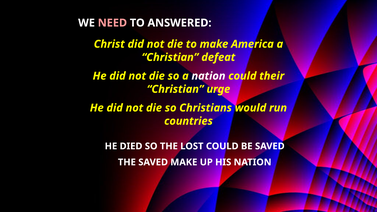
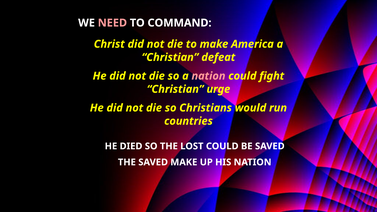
ANSWERED: ANSWERED -> COMMAND (180, 23)
nation colour: white -> pink (208, 76)
their: their -> fight (272, 76)
